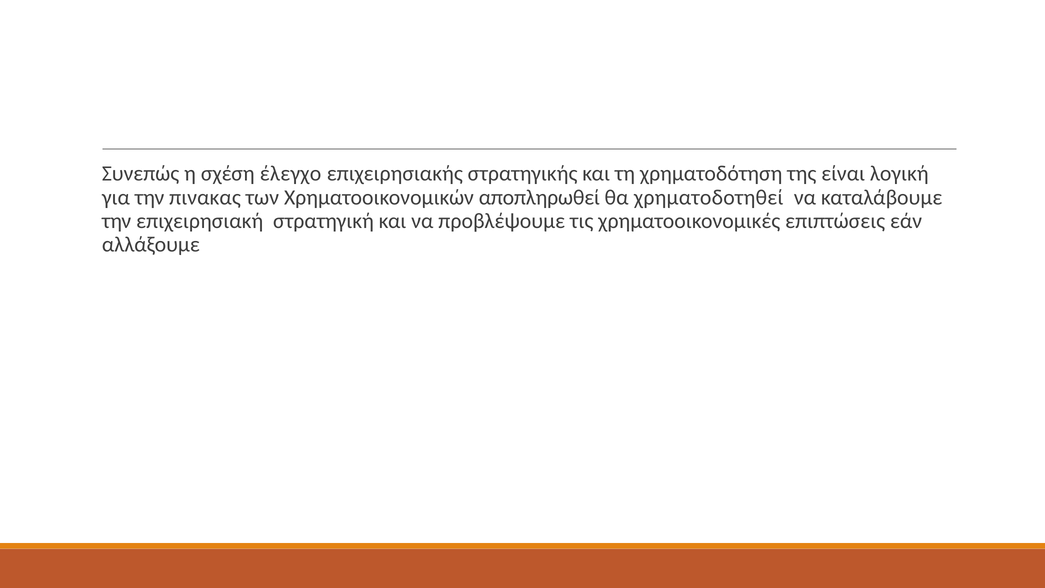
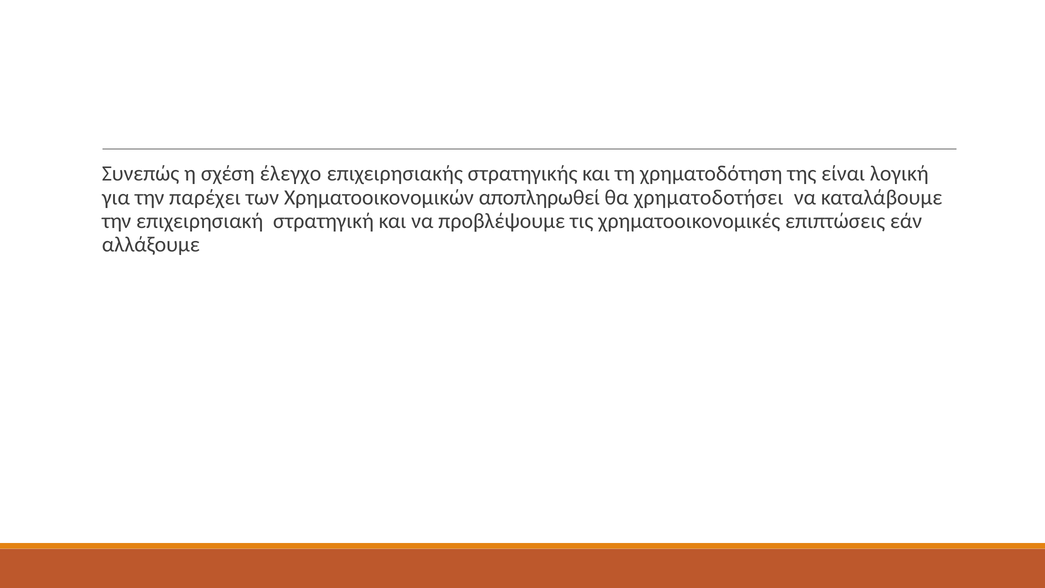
πινακας: πινακας -> παρέχει (205, 197)
χρηματοδοτηθεί: χρηματοδοτηθεί -> χρηματοδοτήσει (709, 197)
